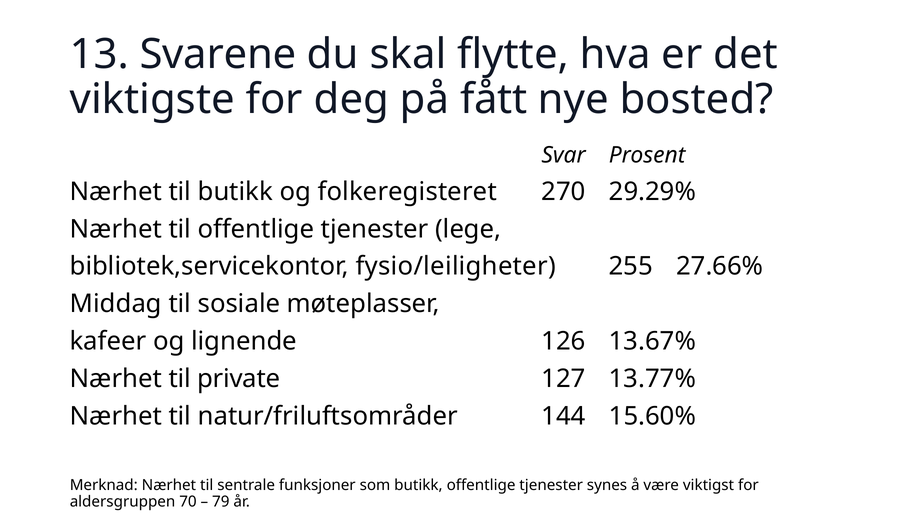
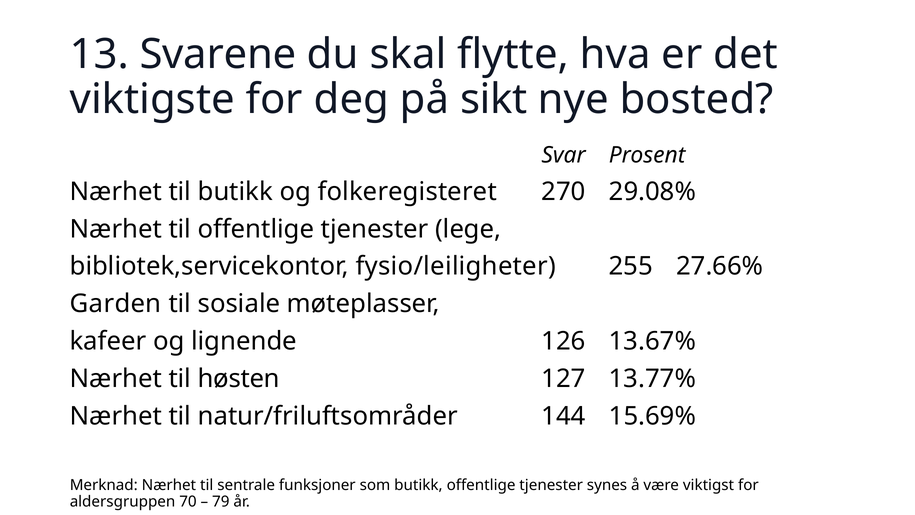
fått: fått -> sikt (494, 100)
29.29%: 29.29% -> 29.08% (652, 192)
Middag: Middag -> Garden (116, 304)
private: private -> høsten (239, 378)
15.60%: 15.60% -> 15.69% (652, 416)
